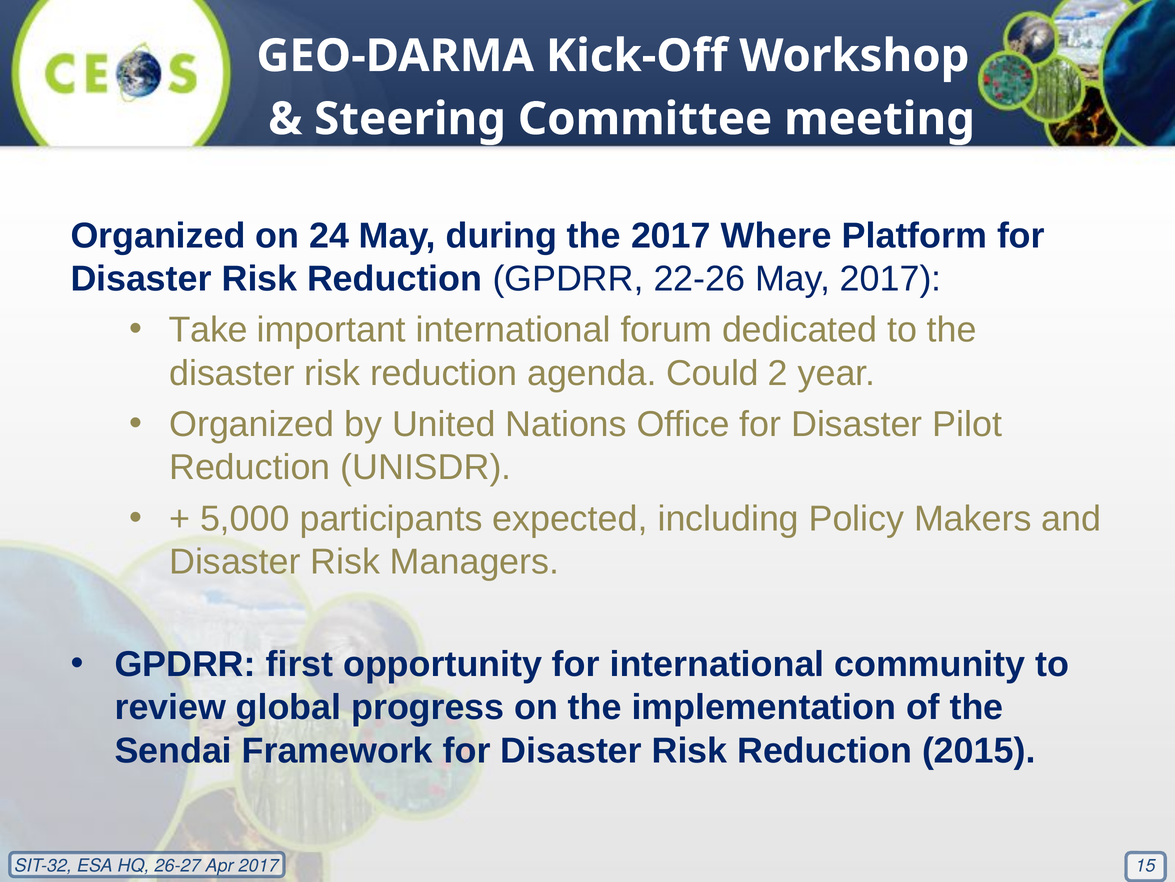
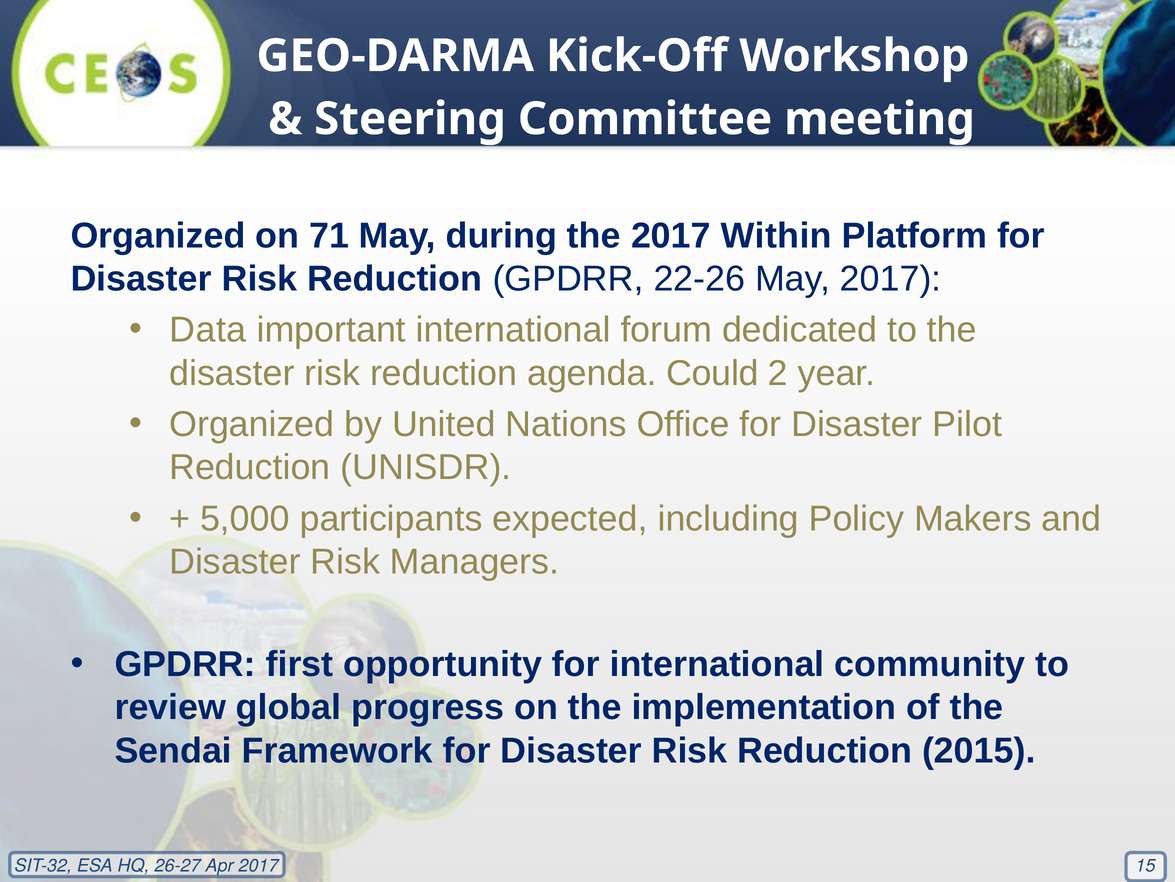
24: 24 -> 71 (329, 236)
Where: Where -> Within (776, 236)
Take: Take -> Data (208, 330)
